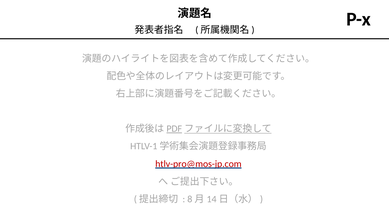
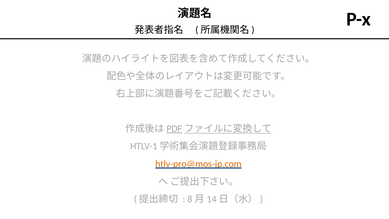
htlv-pro@mos-jp.com colour: red -> orange (198, 164)
